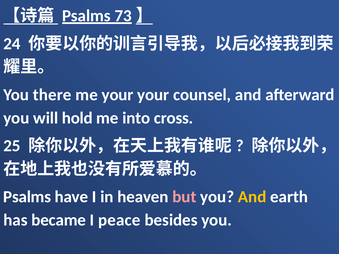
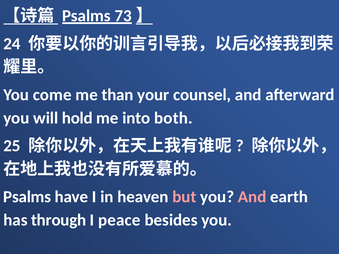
there: there -> come (52, 95)
me your: your -> than (118, 95)
cross: cross -> both (173, 118)
And colour: yellow -> pink (252, 197)
became: became -> through (59, 220)
